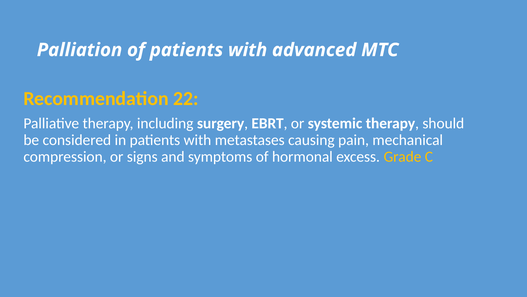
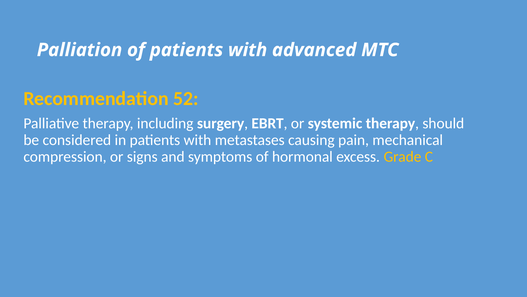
22: 22 -> 52 (186, 99)
